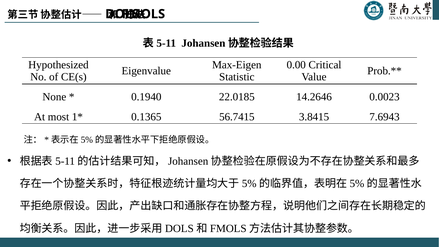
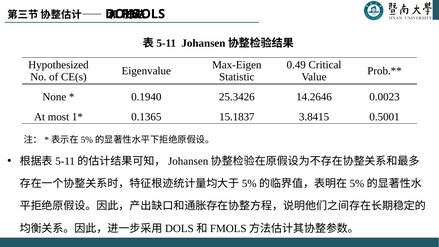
0.00: 0.00 -> 0.49 (296, 65)
22.0185: 22.0185 -> 25.3426 (237, 97)
56.7415: 56.7415 -> 15.1837 (237, 117)
7.6943: 7.6943 -> 0.5001 (385, 117)
